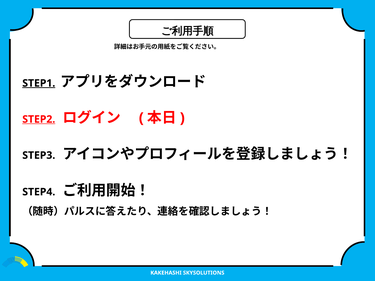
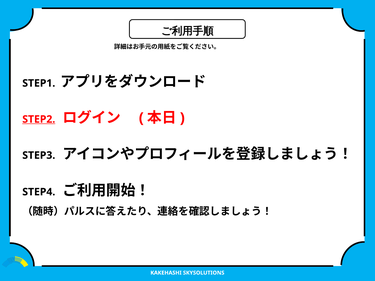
STEP1 underline: present -> none (39, 83)
